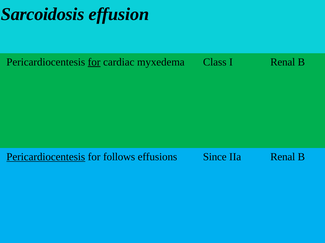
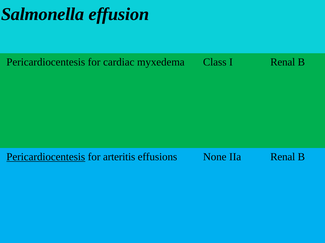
Sarcoidosis: Sarcoidosis -> Salmonella (43, 14)
for underline: present -> none (94, 62)
follows: follows -> arteritis (119, 157)
Since: Since -> None (215, 157)
